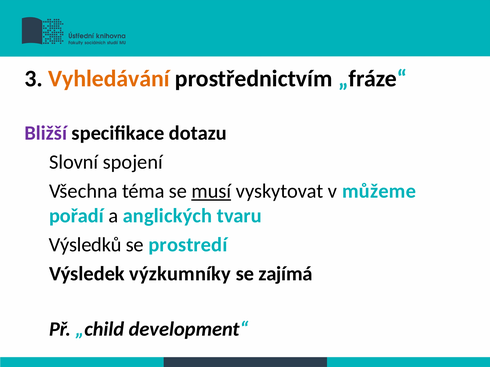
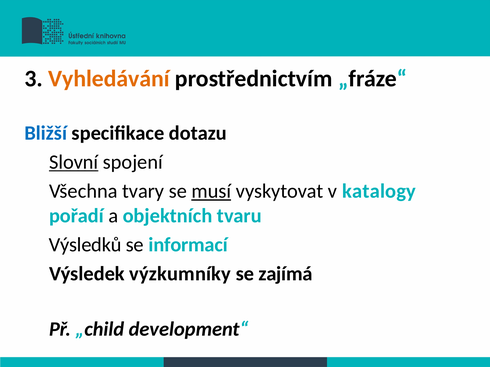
Bližší colour: purple -> blue (46, 133)
Slovní underline: none -> present (74, 162)
téma: téma -> tvary (143, 191)
můžeme: můžeme -> katalogy (379, 191)
anglických: anglických -> objektních (168, 216)
prostredí: prostredí -> informací (188, 245)
